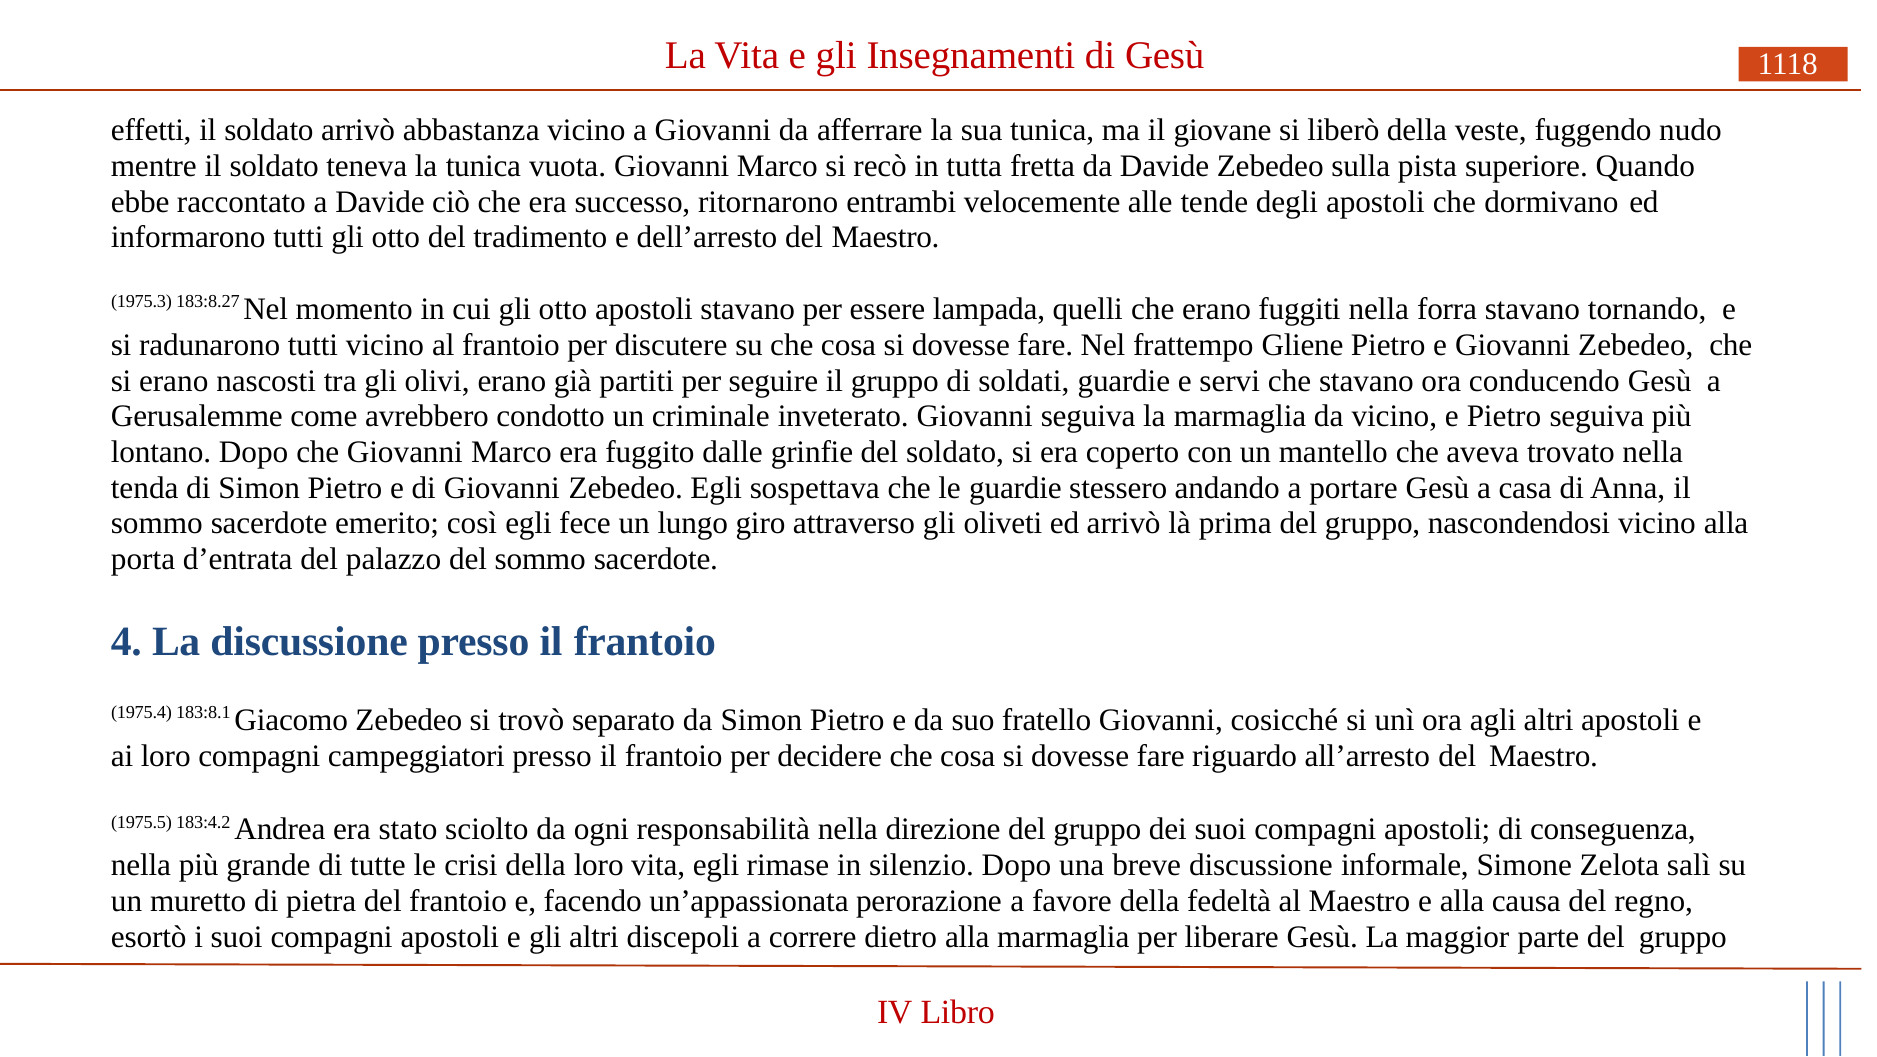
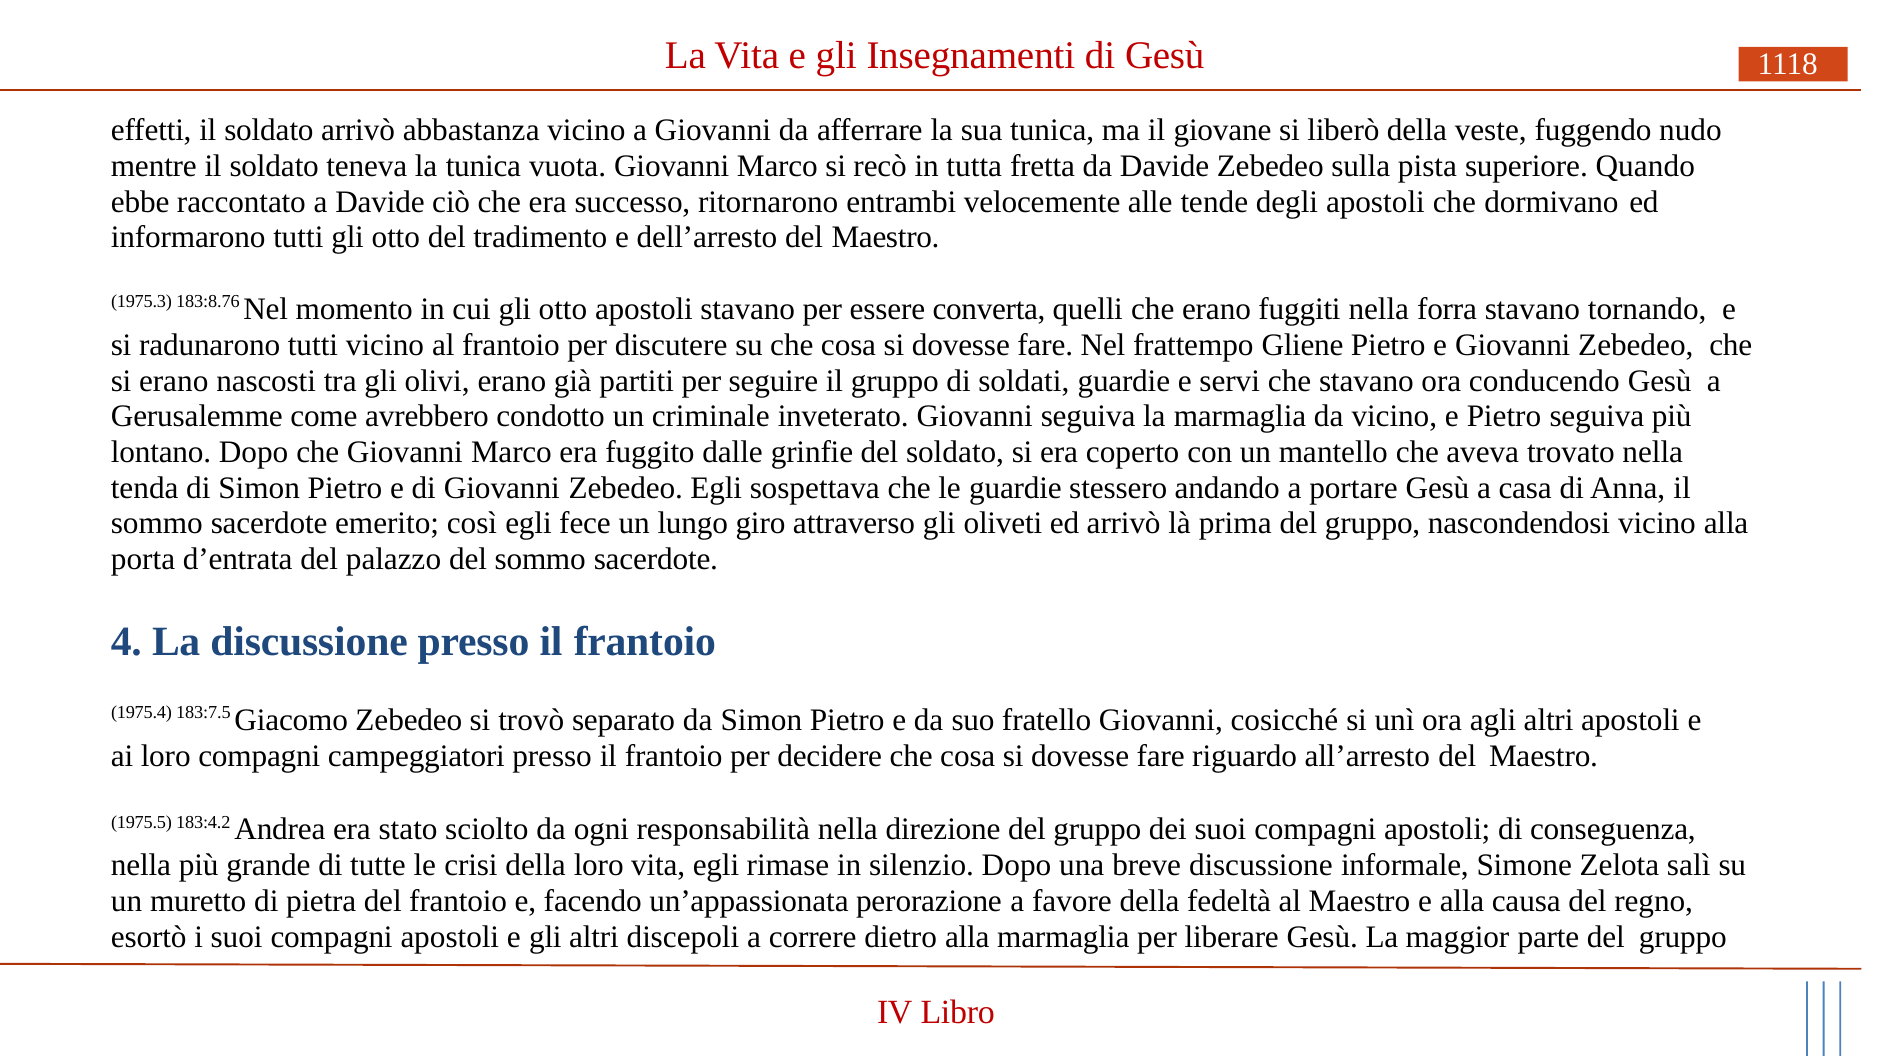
183:8.27: 183:8.27 -> 183:8.76 (208, 302)
lampada: lampada -> converta (989, 310)
183:8.1: 183:8.1 -> 183:7.5 (203, 712)
